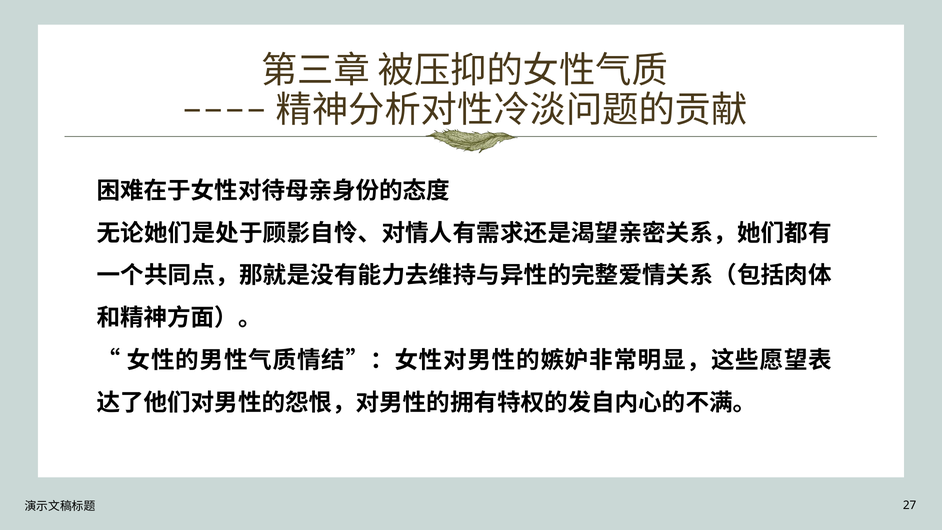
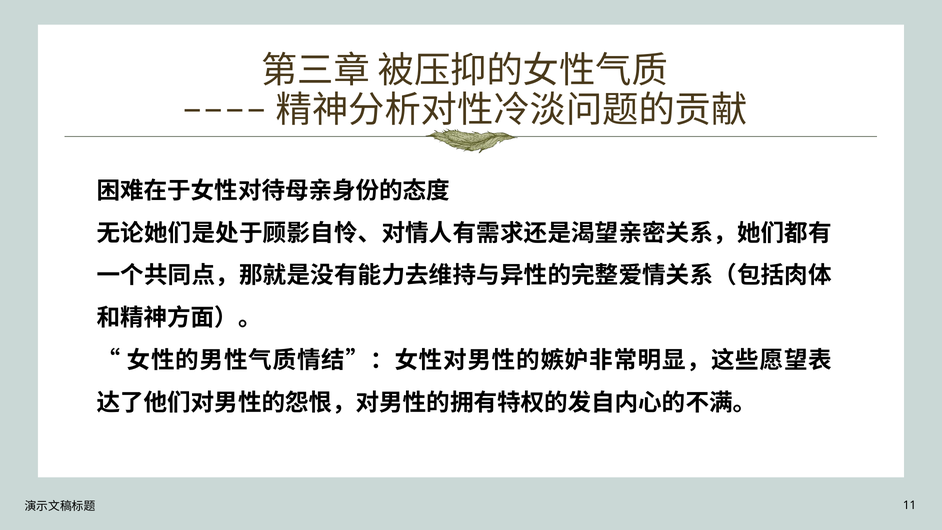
27: 27 -> 11 (910, 505)
